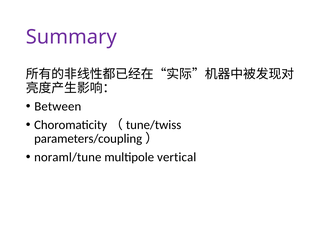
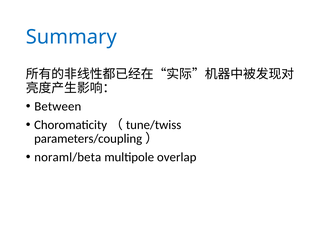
Summary colour: purple -> blue (71, 37)
noraml/tune: noraml/tune -> noraml/beta (68, 157)
vertical: vertical -> overlap (177, 157)
